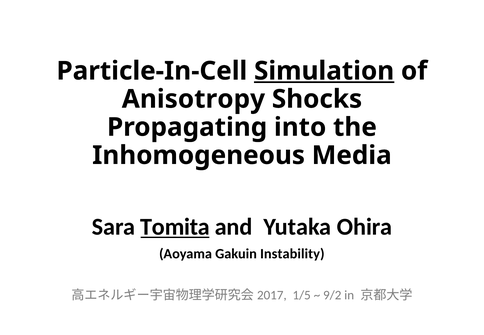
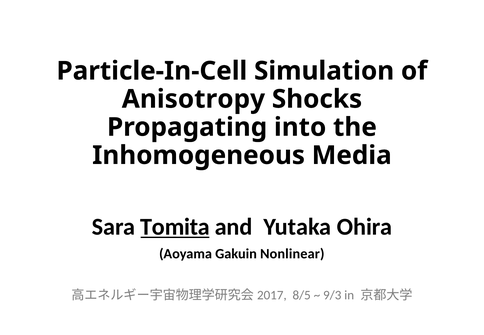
Simulation underline: present -> none (324, 71)
Instability: Instability -> Nonlinear (292, 254)
1/5: 1/5 -> 8/5 (302, 295)
9/2: 9/2 -> 9/3 (332, 295)
